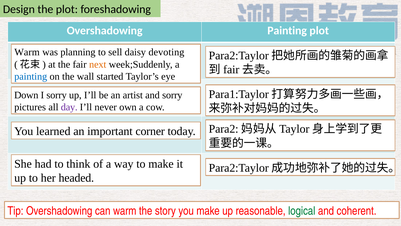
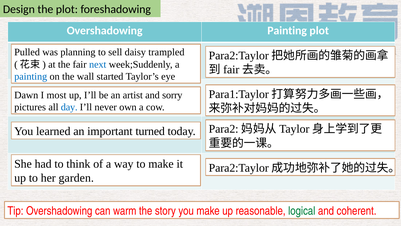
Warm: Warm -> Pulled (27, 52)
devoting: devoting -> trampled (166, 52)
next colour: orange -> blue (98, 64)
Down: Down -> Dawn (26, 95)
I sorry: sorry -> most (57, 95)
day colour: purple -> blue (69, 107)
corner: corner -> turned (150, 131)
headed: headed -> garden (76, 178)
